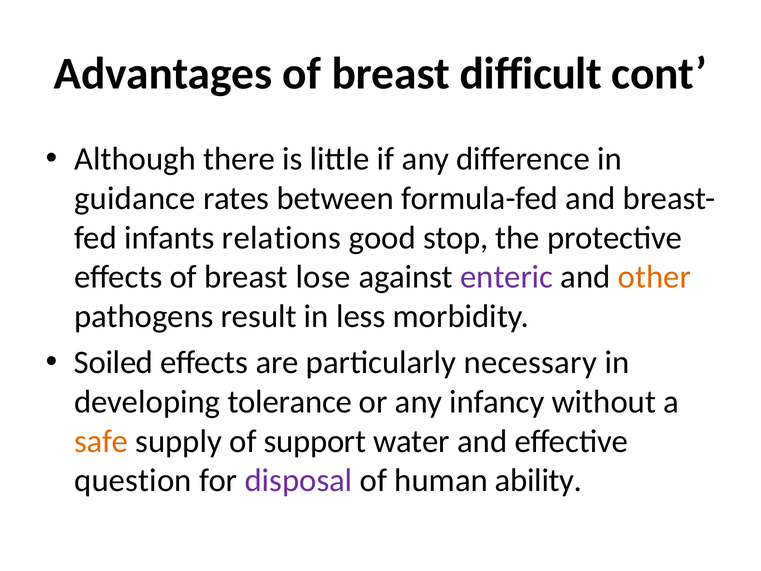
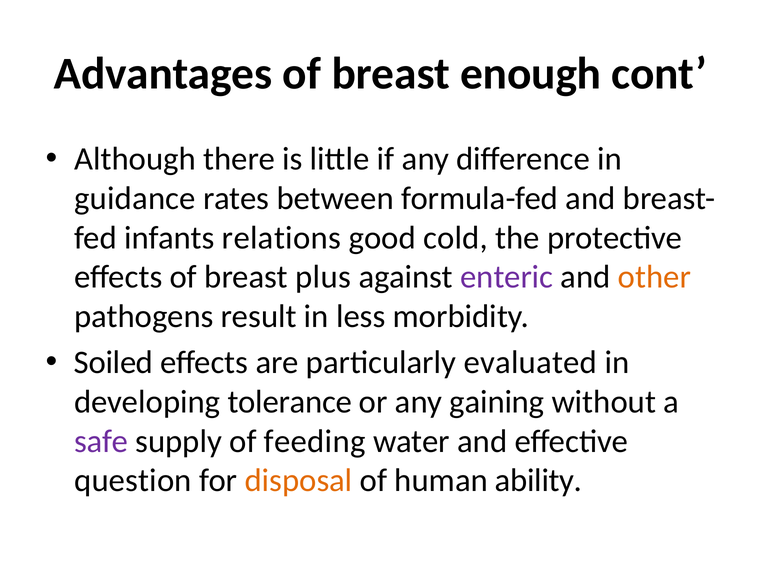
difficult: difficult -> enough (531, 74)
stop: stop -> cold (456, 238)
lose: lose -> plus (323, 277)
necessary: necessary -> evaluated (530, 362)
infancy: infancy -> gaining (497, 402)
safe colour: orange -> purple (101, 441)
support: support -> feeding (315, 441)
disposal colour: purple -> orange (299, 480)
